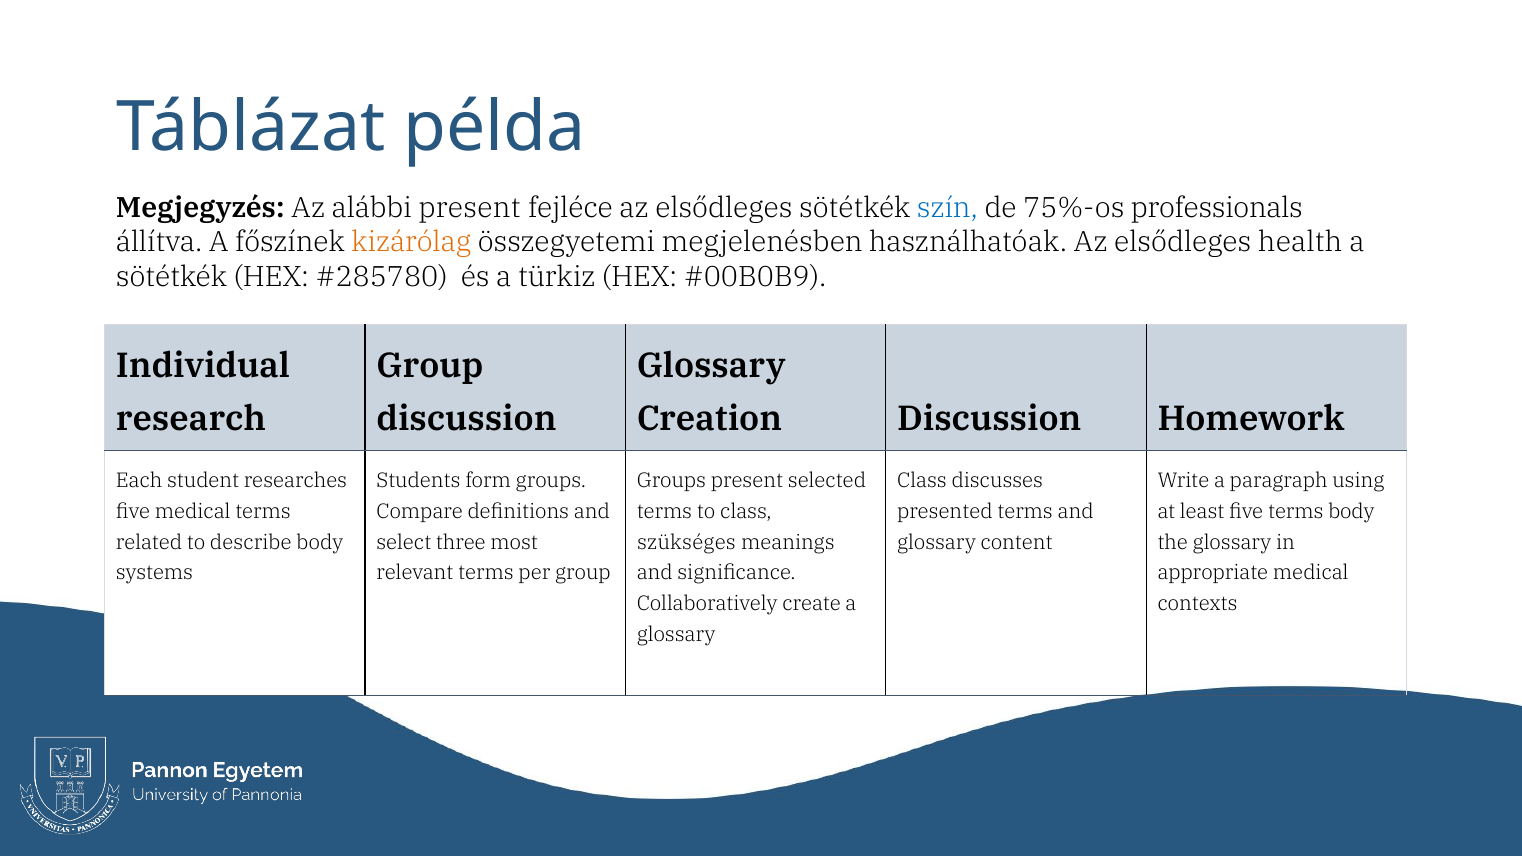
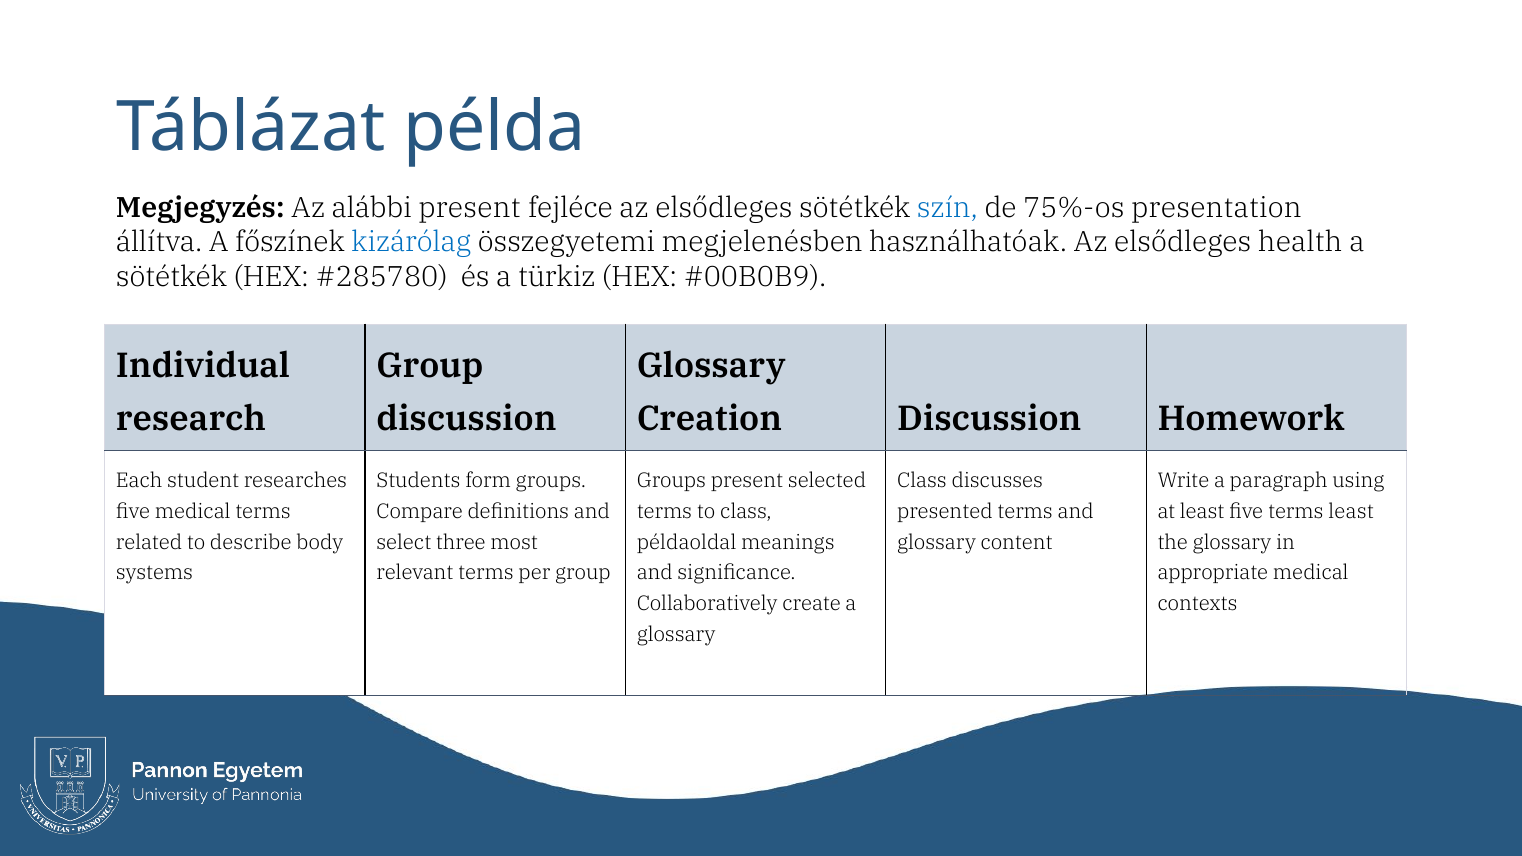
professionals: professionals -> presentation (1217, 208)
kizárólag colour: orange -> blue (411, 243)
terms body: body -> least (1351, 512)
szükséges: szükséges -> példaoldal (687, 542)
